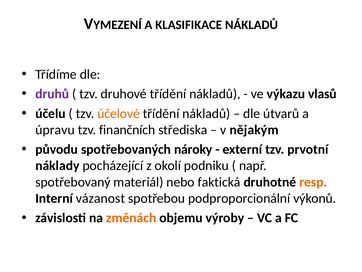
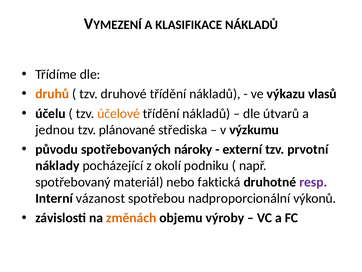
druhů colour: purple -> orange (52, 94)
úpravu: úpravu -> jednou (55, 130)
finančních: finančních -> plánované (127, 130)
nějakým: nějakým -> výzkumu (254, 130)
resp colour: orange -> purple (313, 182)
podproporcionální: podproporcionální -> nadproporcionální (239, 198)
